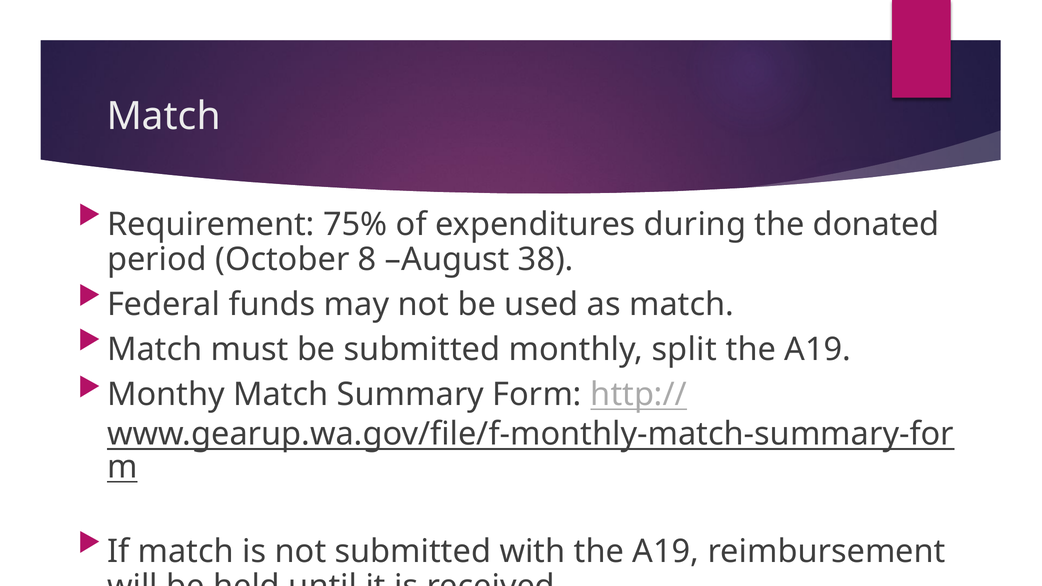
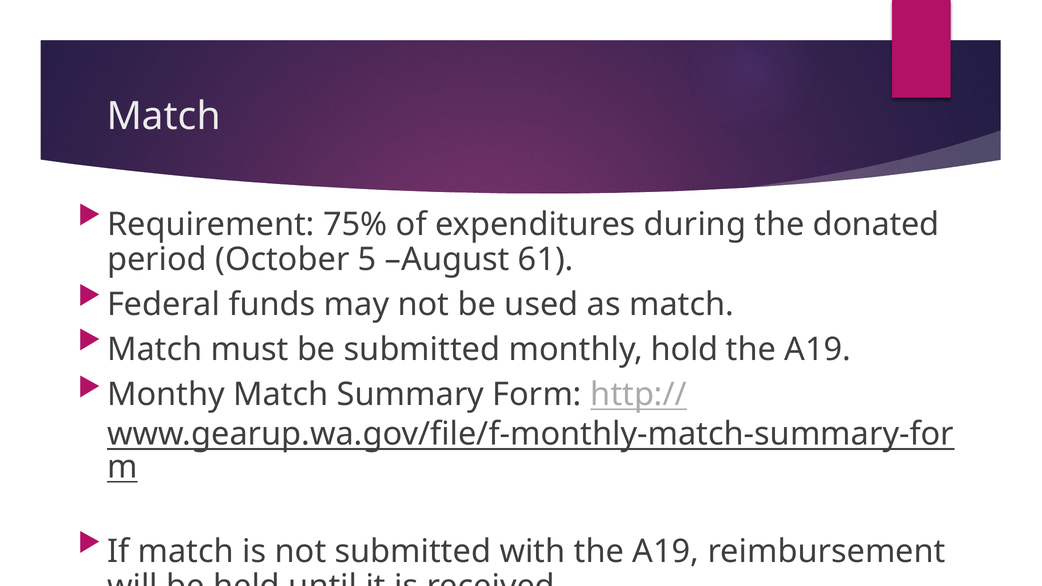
8: 8 -> 5 (367, 260)
38: 38 -> 61 (546, 260)
split: split -> hold (685, 350)
